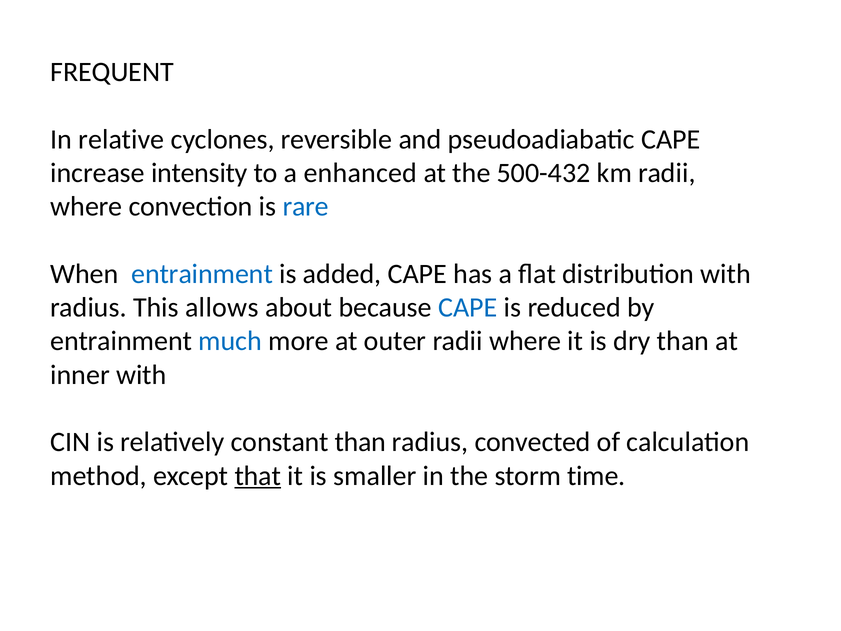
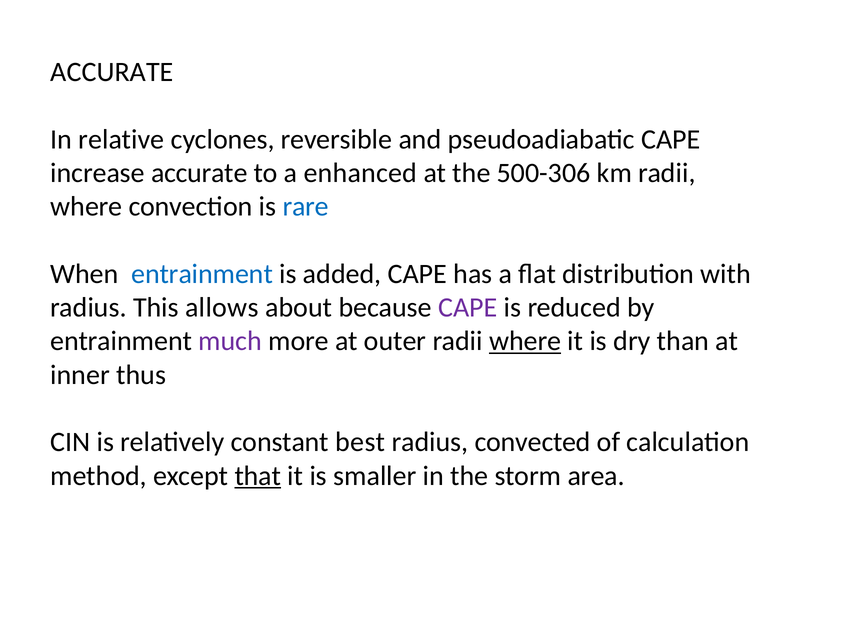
FREQUENT: FREQUENT -> ACCURATE (112, 72)
increase intensity: intensity -> accurate (199, 173)
500-432: 500-432 -> 500-306 (544, 173)
CAPE colour: blue -> purple (468, 307)
much colour: blue -> purple (230, 341)
where underline: none -> present (525, 341)
inner with: with -> thus (141, 375)
constant than: than -> best (360, 442)
time: time -> area (596, 476)
